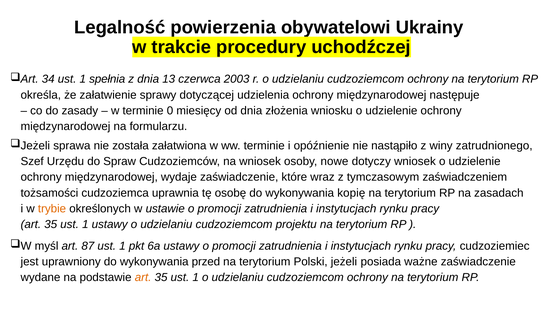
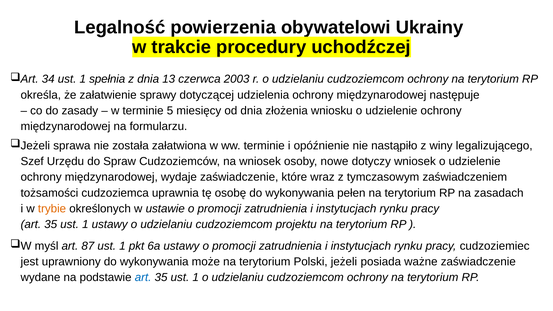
0: 0 -> 5 (170, 111)
zatrudnionego: zatrudnionego -> legalizującego (494, 146)
kopię: kopię -> pełen (351, 193)
przed: przed -> może (206, 262)
art colour: orange -> blue (143, 277)
